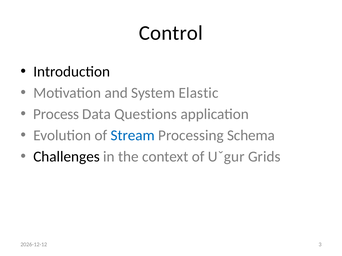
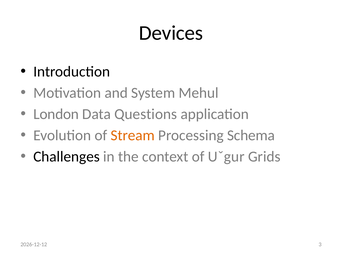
Control: Control -> Devices (171, 33)
Elastic: Elastic -> Mehul (199, 93)
Process: Process -> London (56, 114)
Stream colour: blue -> orange (133, 136)
